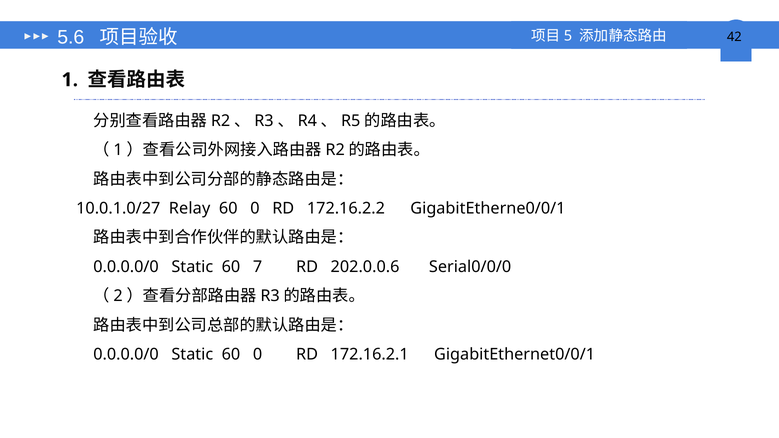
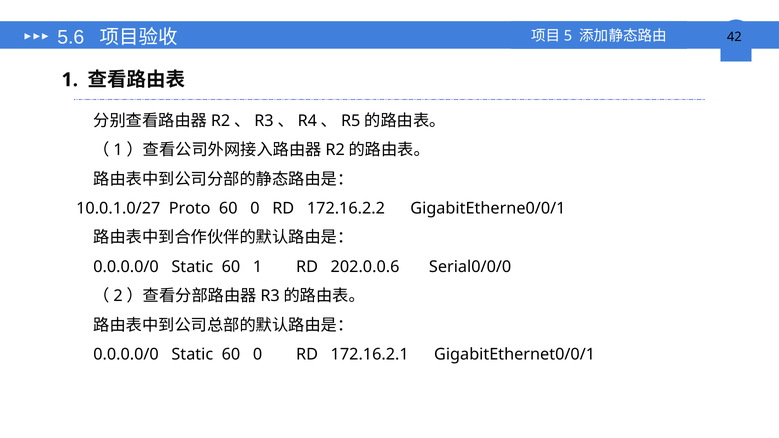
Relay: Relay -> Proto (190, 208)
60 7: 7 -> 1 (258, 267)
